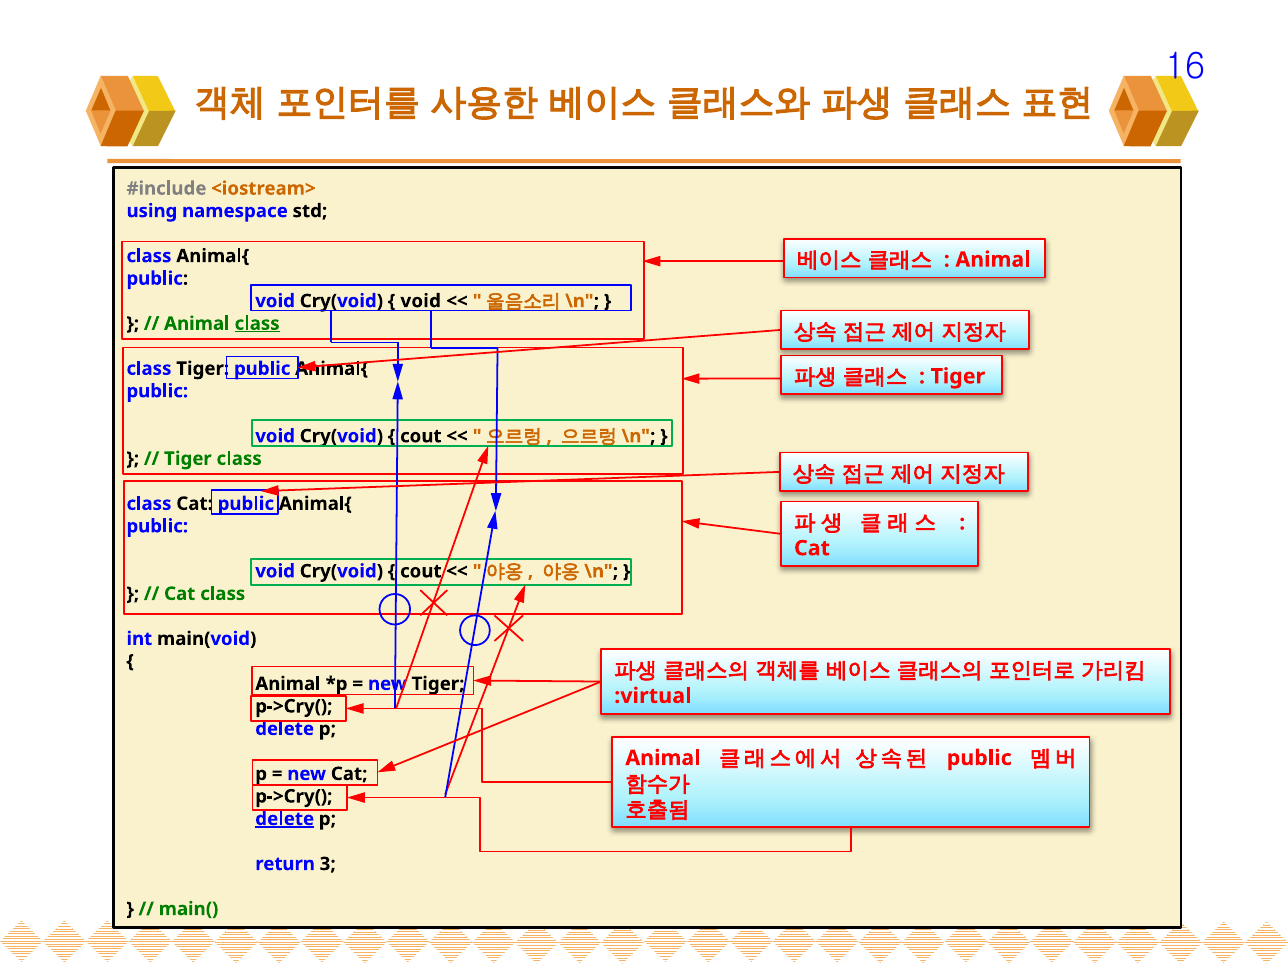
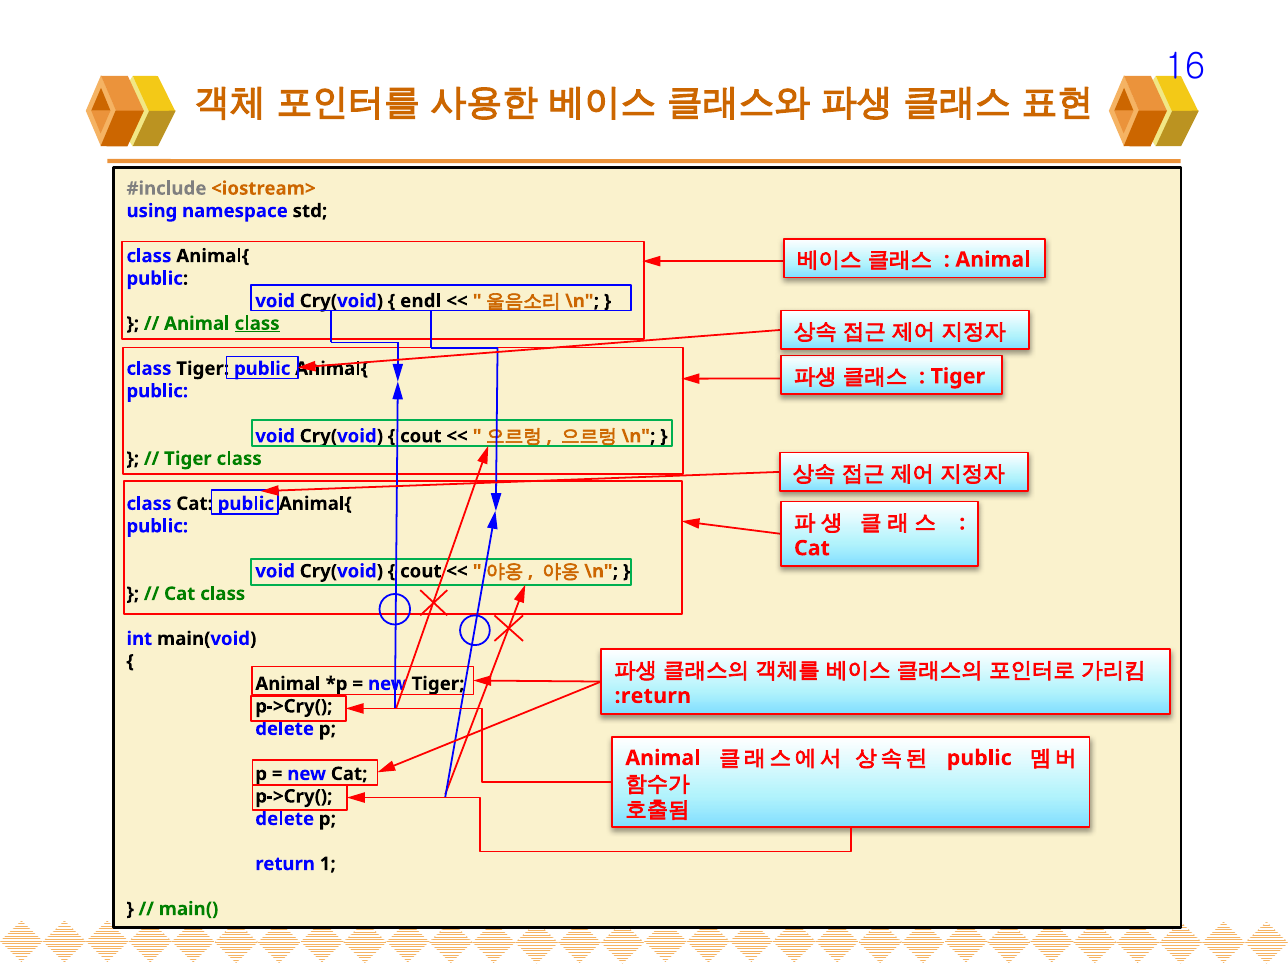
void: void -> endl (421, 301)
:virtual: :virtual -> :return (653, 696)
delete underline: present -> none (285, 819)
3: 3 -> 1 (328, 864)
